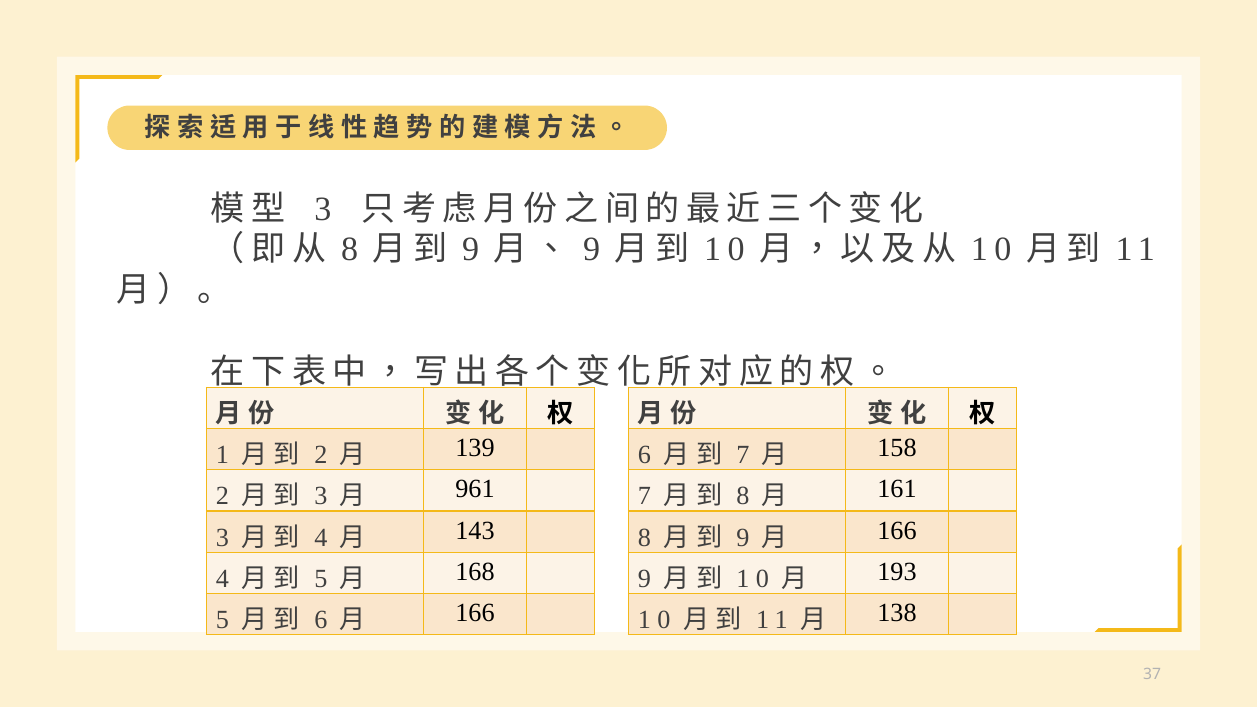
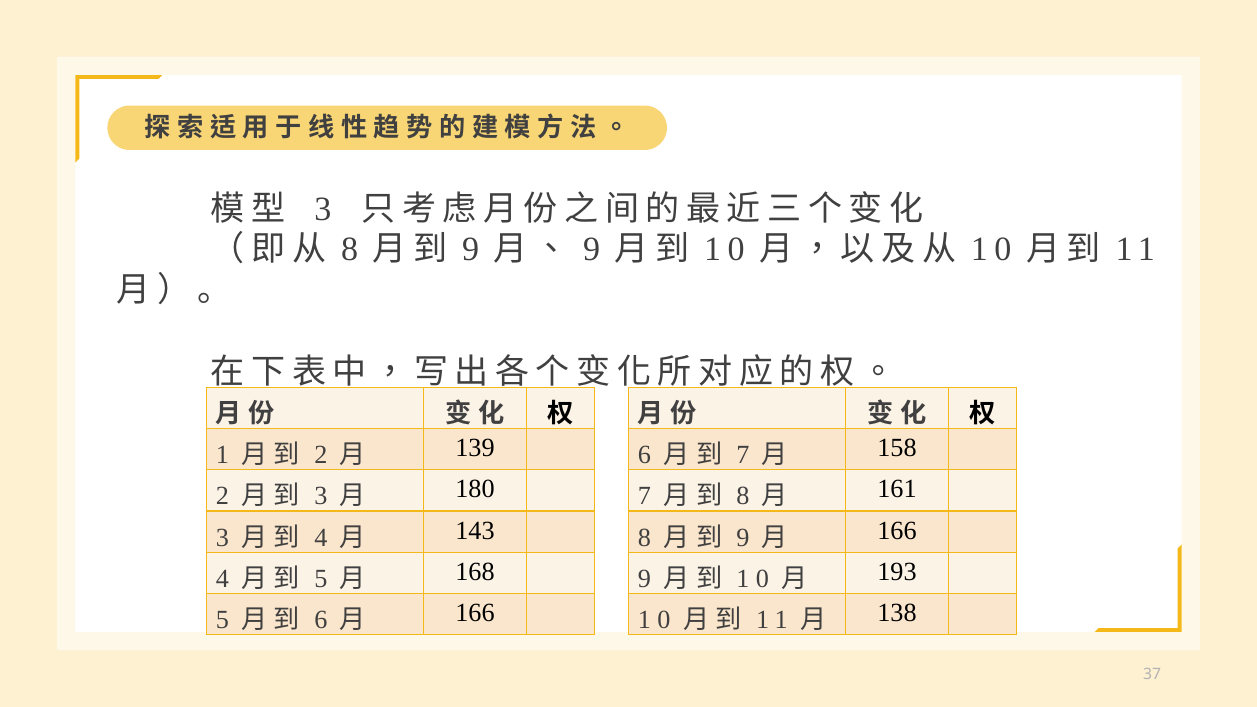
961: 961 -> 180 (475, 489)
